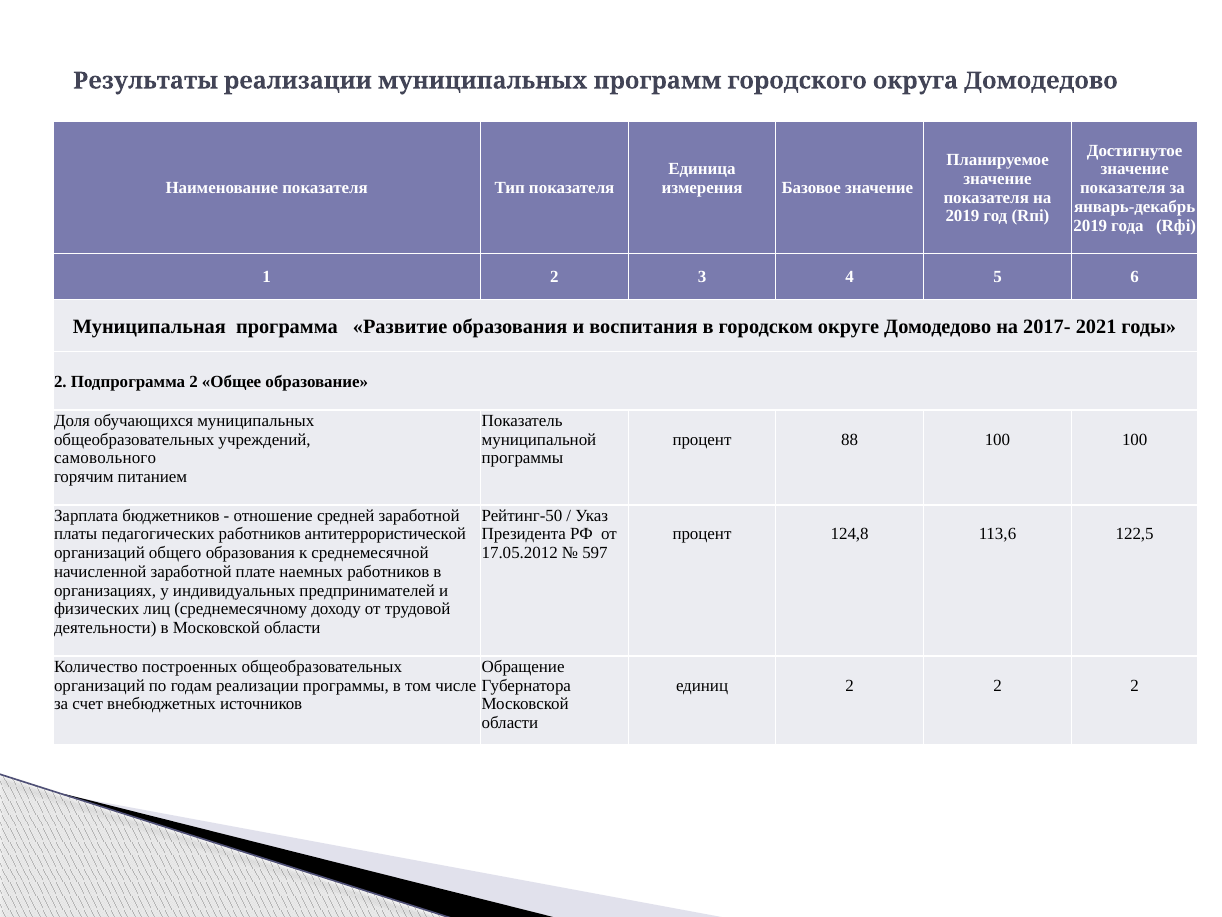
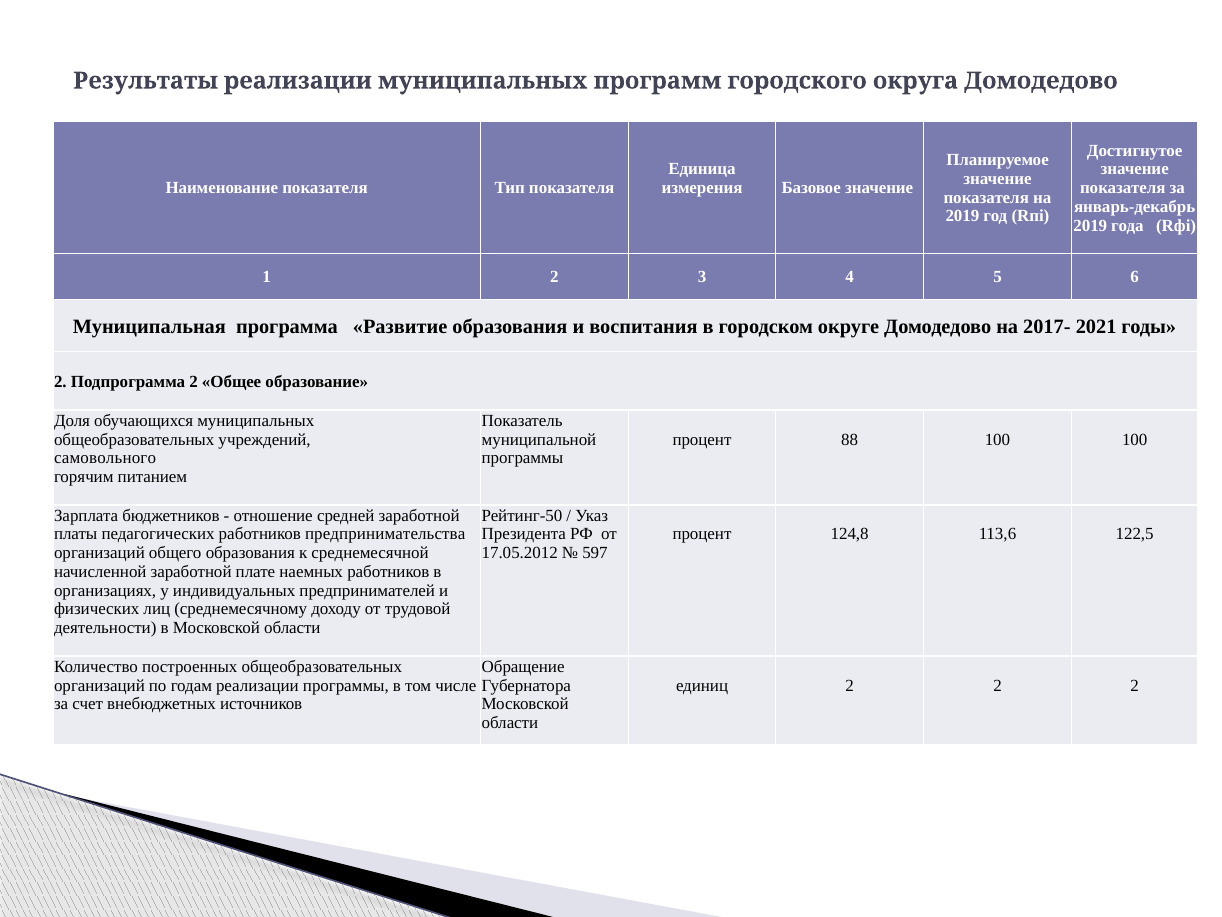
антитеррористической: антитеррористической -> предпринимательства (385, 534)
